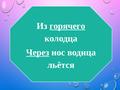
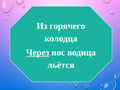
горячего underline: present -> none (67, 26)
